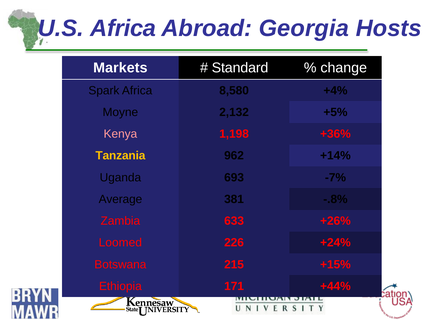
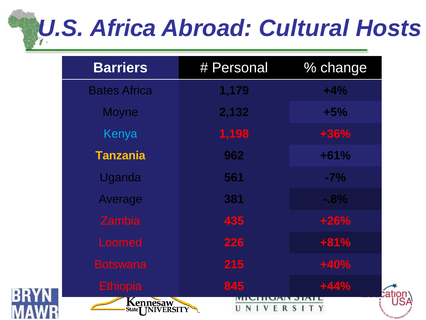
Georgia: Georgia -> Cultural (304, 28)
Markets: Markets -> Barriers (120, 68)
Standard: Standard -> Personal (240, 68)
Spark: Spark -> Bates (104, 90)
8,580: 8,580 -> 1,179 (234, 90)
Kenya colour: pink -> light blue (120, 134)
+14%: +14% -> +61% (335, 155)
693: 693 -> 561 (234, 177)
633: 633 -> 435 (234, 221)
+24%: +24% -> +81% (335, 242)
+15%: +15% -> +40% (335, 264)
171: 171 -> 845 (234, 286)
